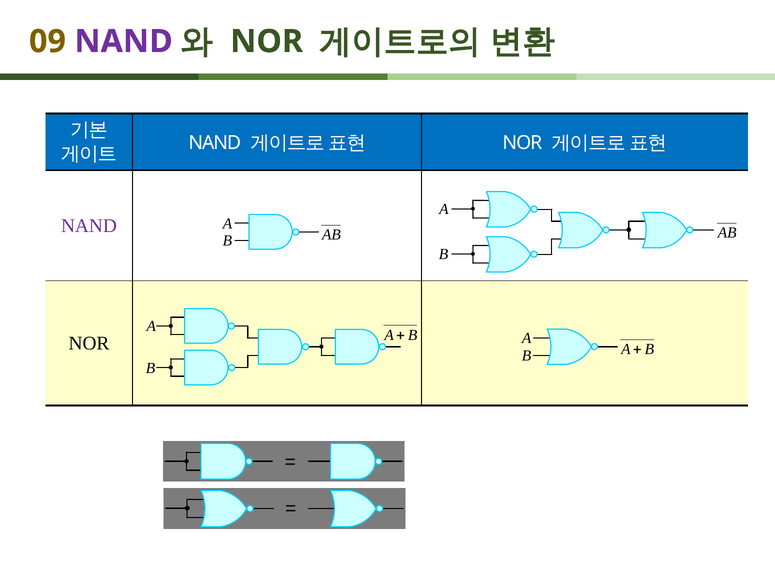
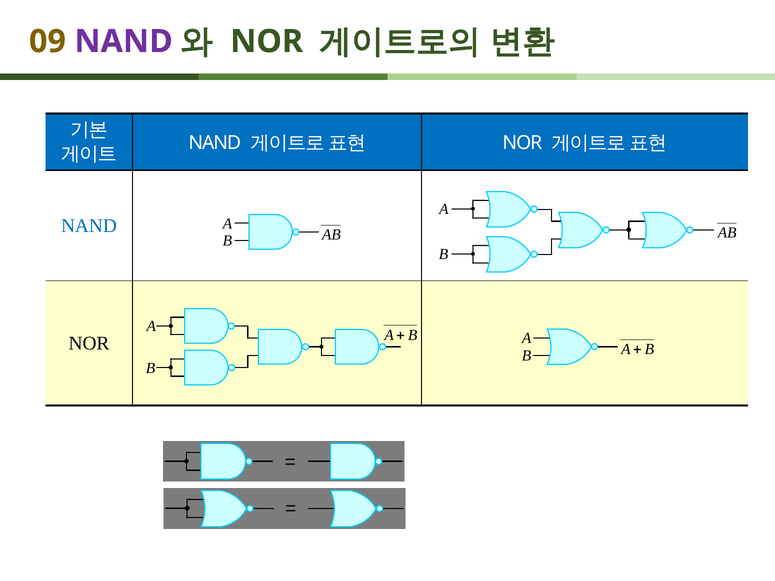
NAND colour: purple -> blue (89, 226)
